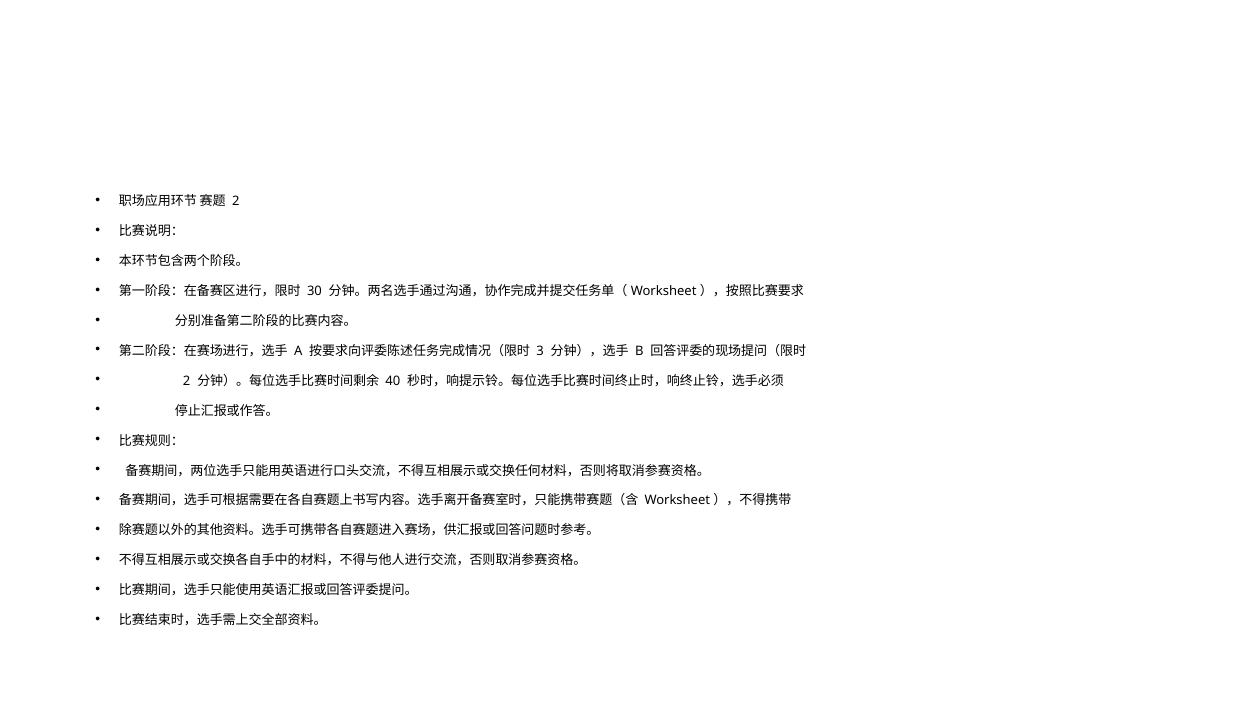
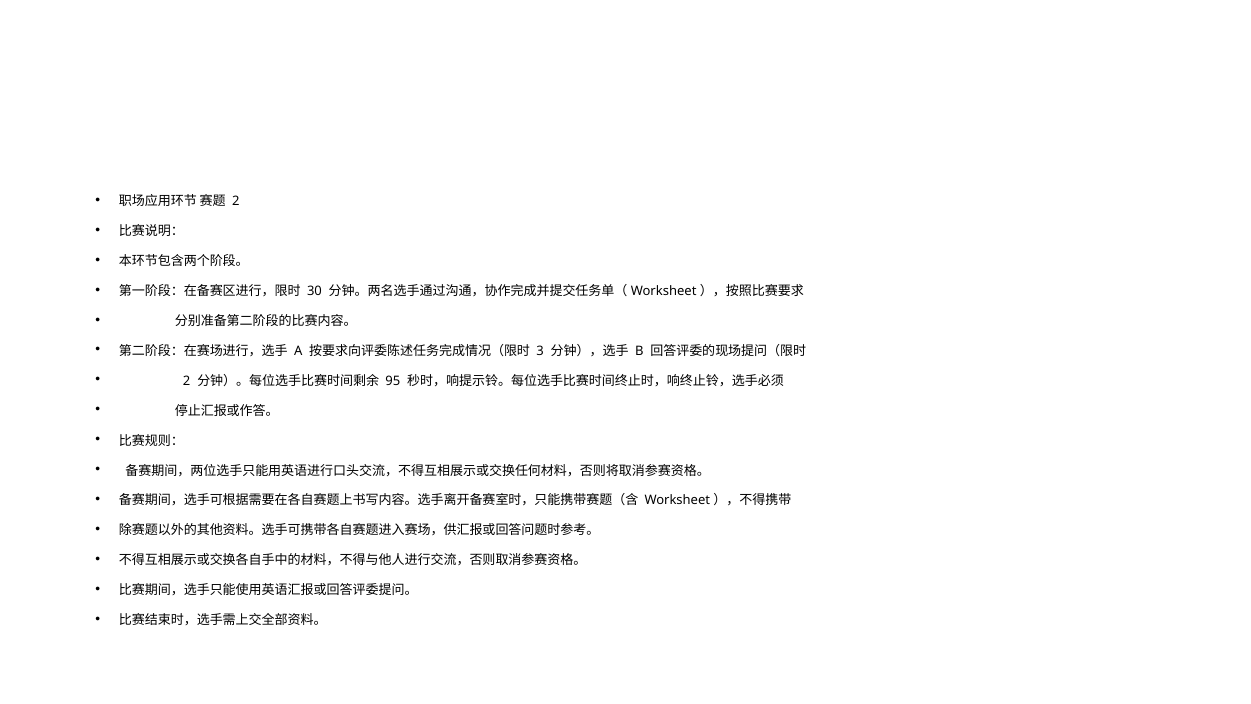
40: 40 -> 95 (393, 381)
